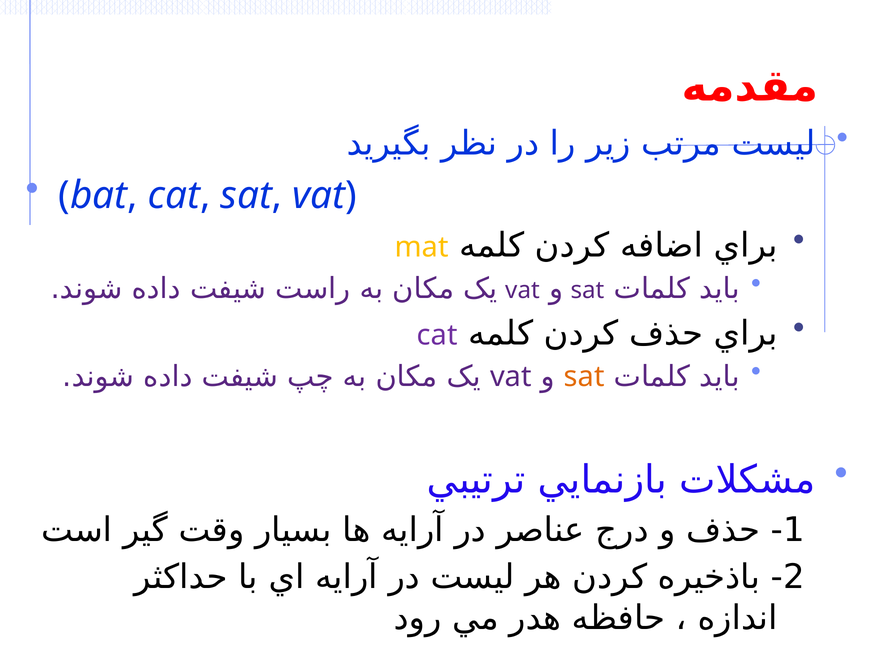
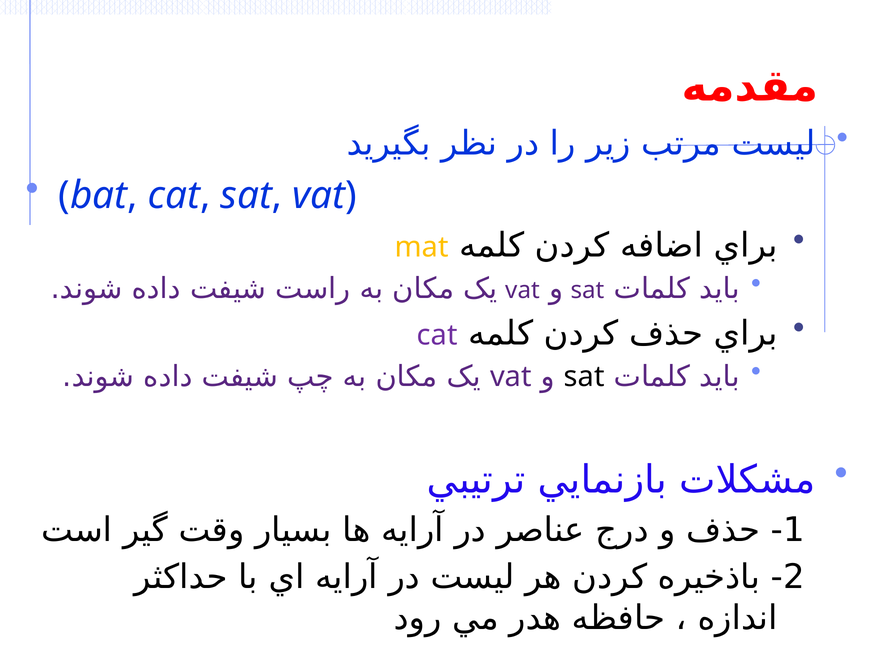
sat colour: orange -> black (584, 377)
